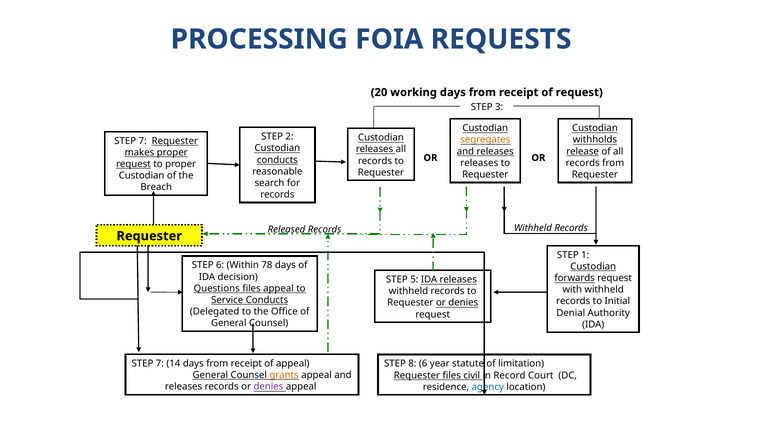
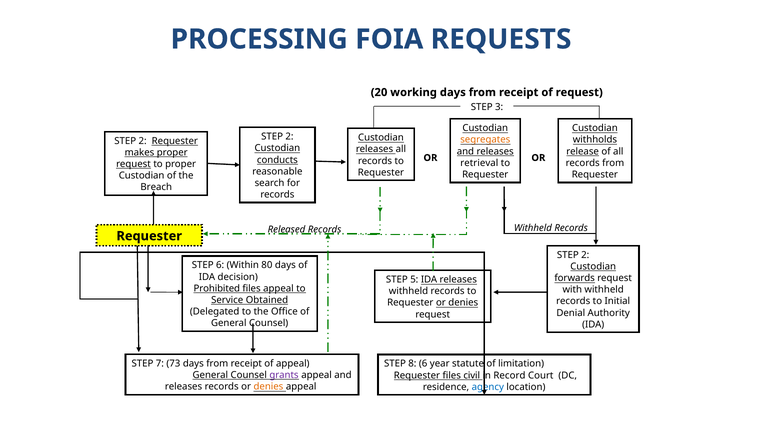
7: 7 -> 2 (143, 141)
releases: releases -> retrieval (479, 163)
1: 1 -> 2 (585, 255)
78: 78 -> 80 (267, 265)
Questions: Questions -> Prohibited (217, 289)
Service Conducts: Conducts -> Obtained (267, 300)
14: 14 -> 73 (173, 364)
grants colour: orange -> purple (284, 375)
denies colour: purple -> orange (268, 387)
